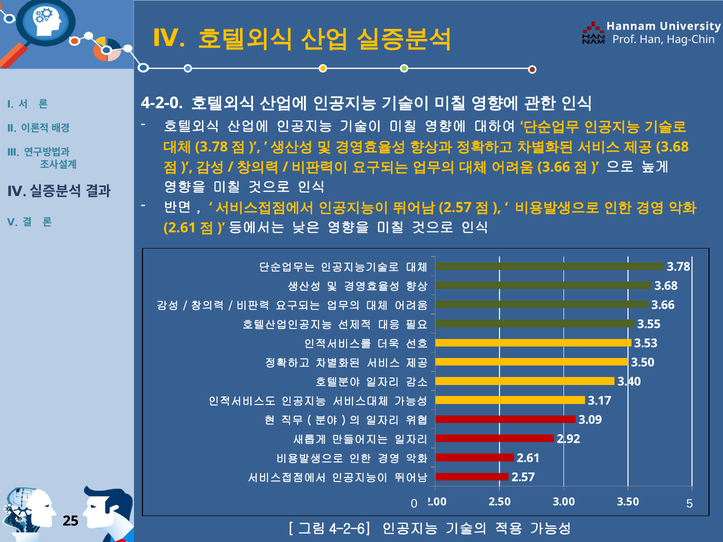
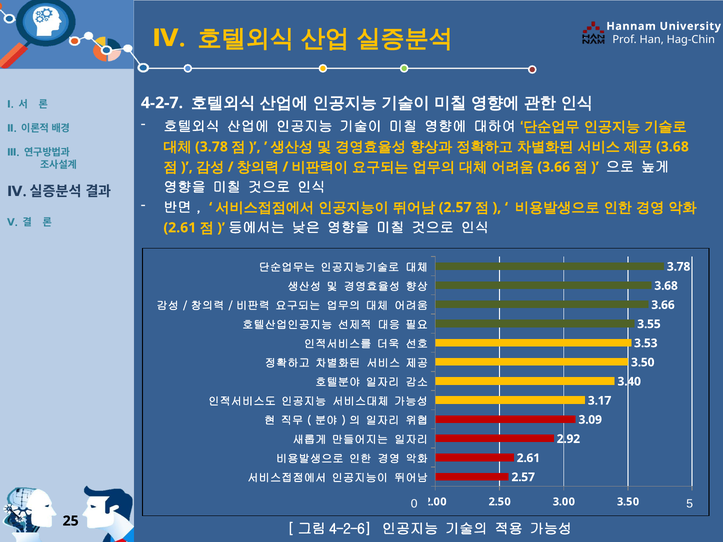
4-2-0: 4-2-0 -> 4-2-7 (162, 103)
